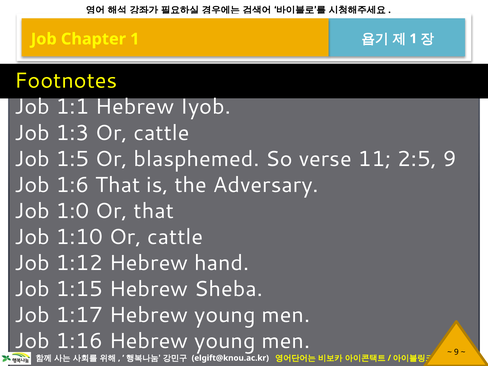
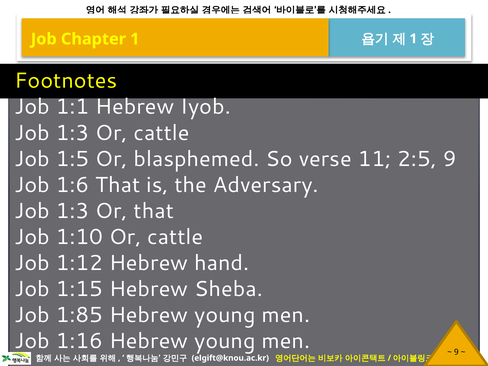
1:0: 1:0 -> 1:3 (73, 211)
1:17: 1:17 -> 1:85 (79, 315)
